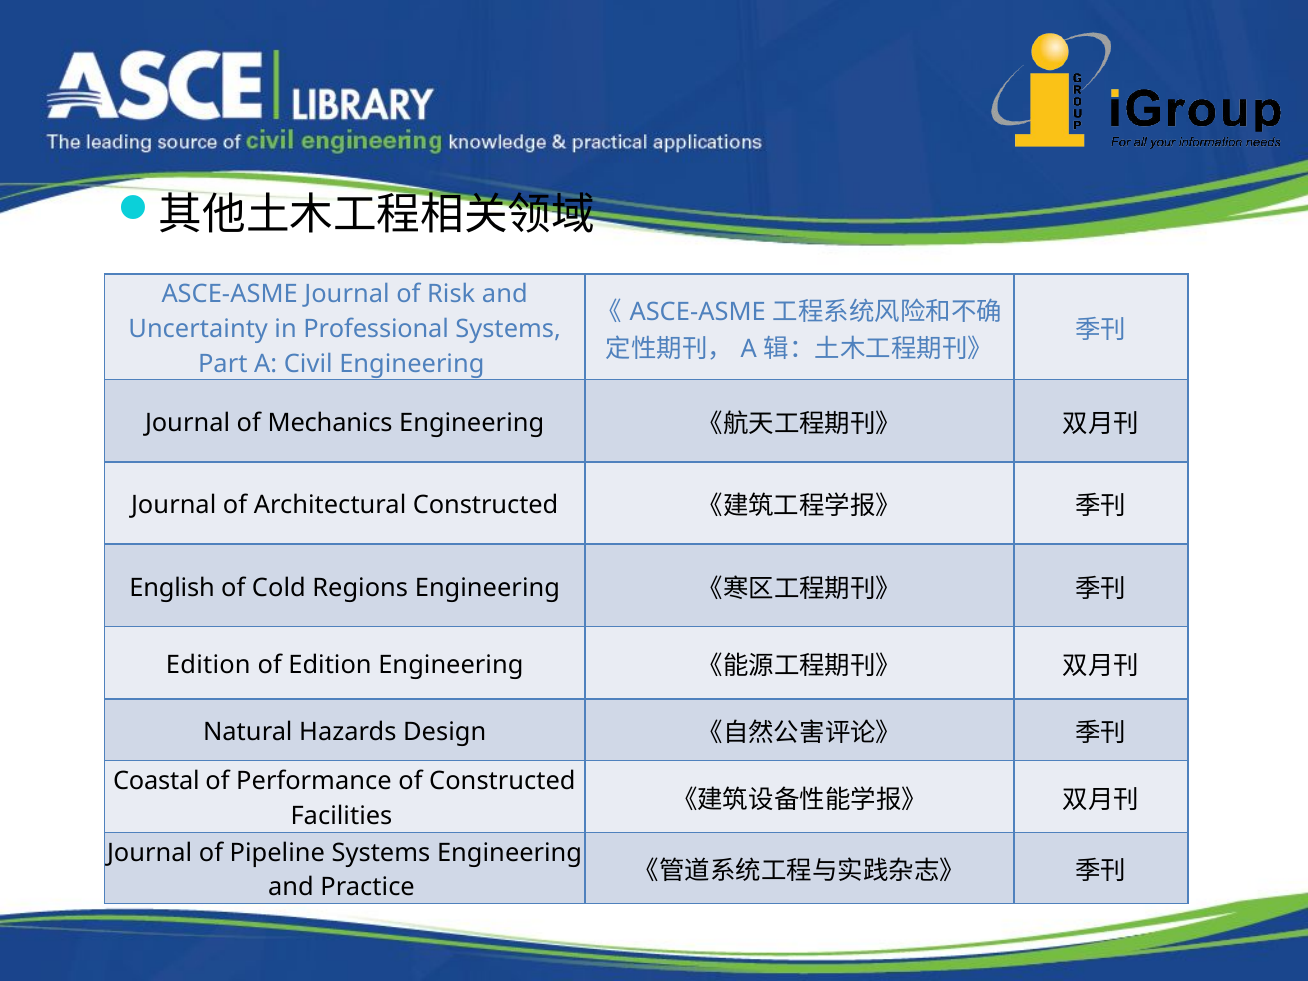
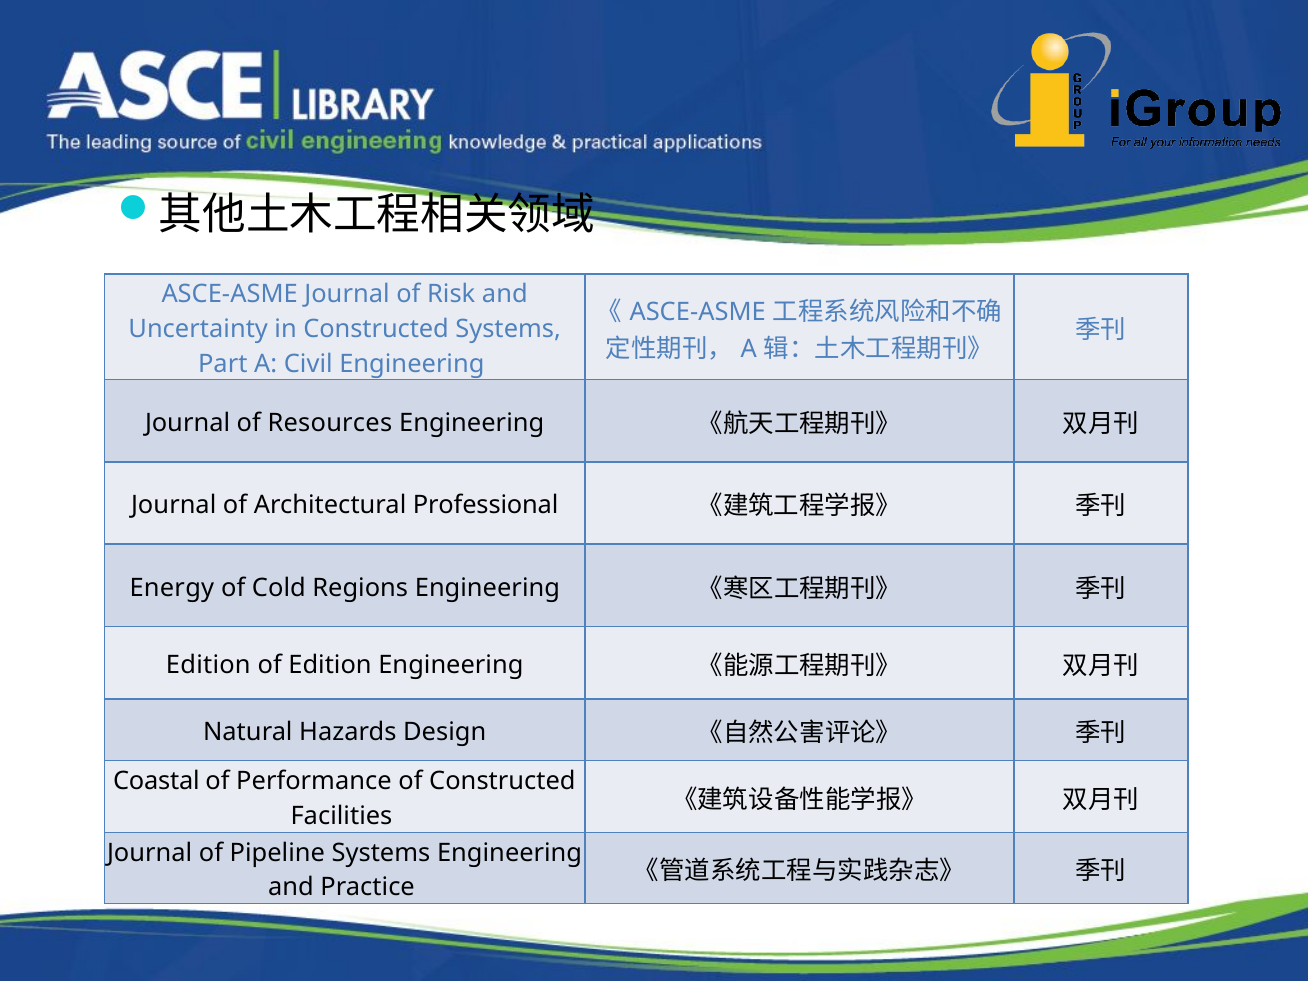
in Professional: Professional -> Constructed (376, 329)
Mechanics: Mechanics -> Resources (330, 423)
Architectural Constructed: Constructed -> Professional (486, 505)
English: English -> Energy (172, 588)
